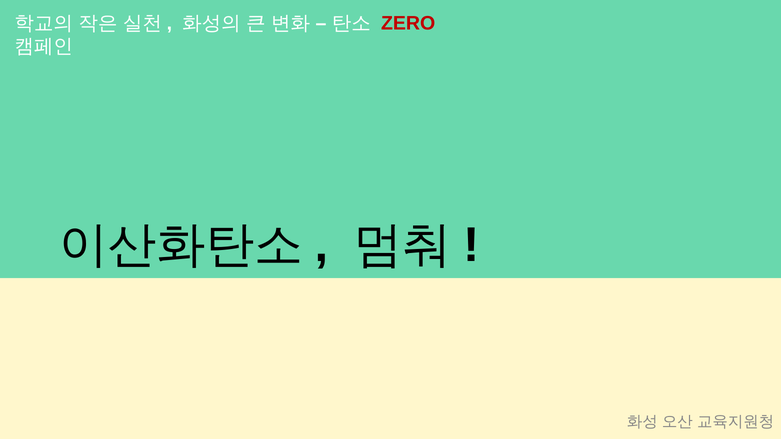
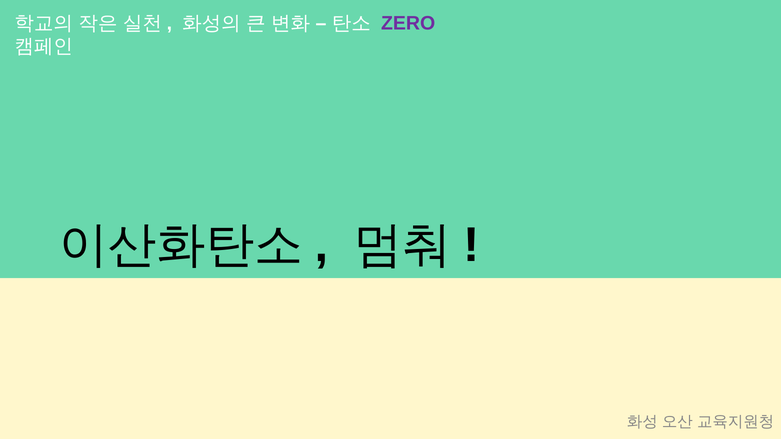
ZERO colour: red -> purple (408, 23)
